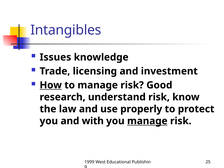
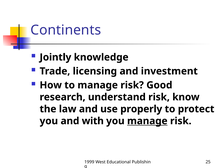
Intangibles: Intangibles -> Continents (66, 30)
Issues: Issues -> Jointly (55, 57)
How underline: present -> none (51, 85)
